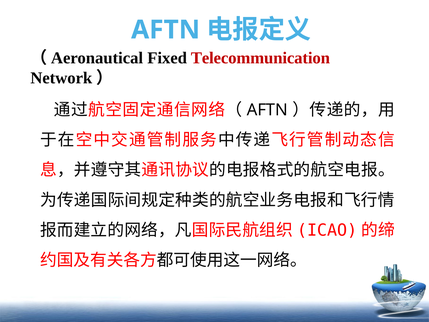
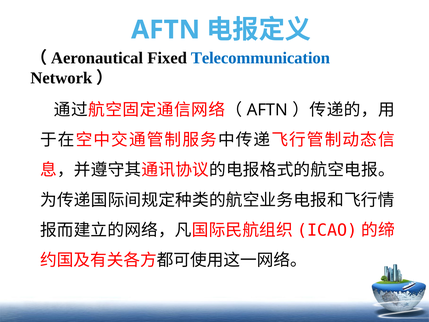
Telecommunication colour: red -> blue (260, 58)
